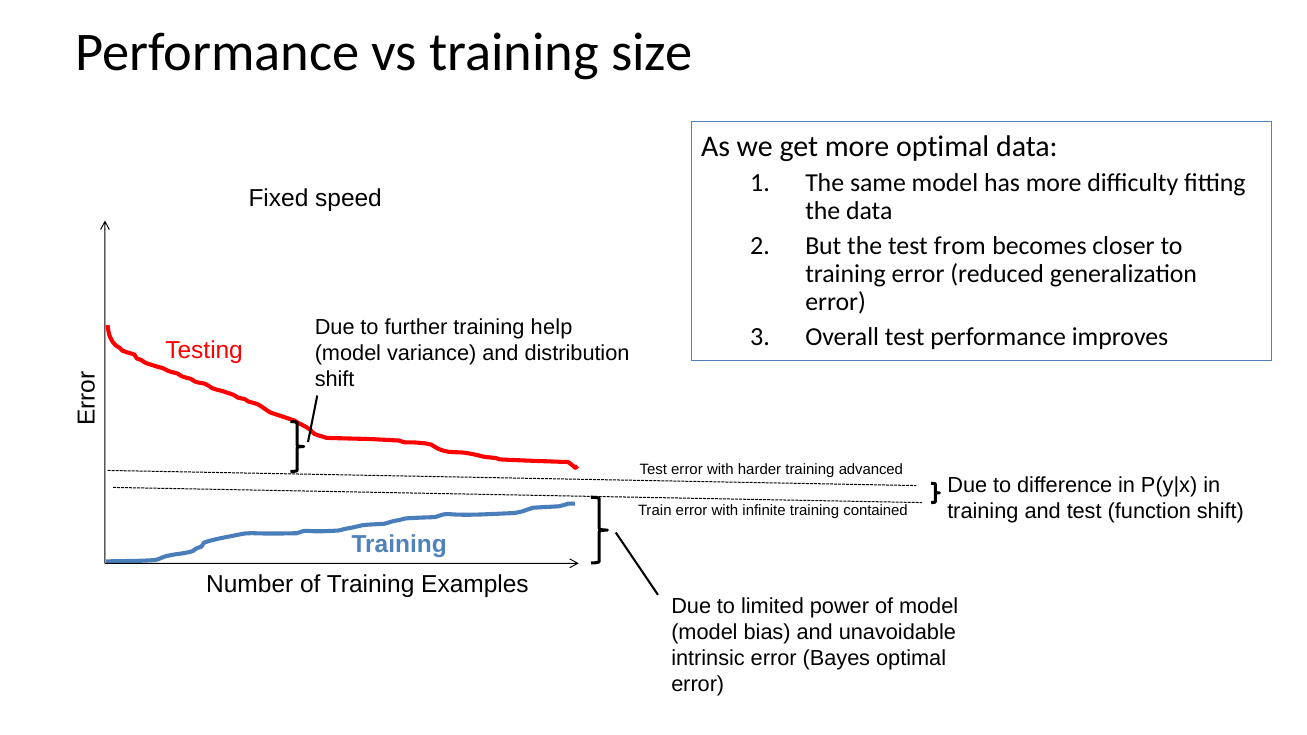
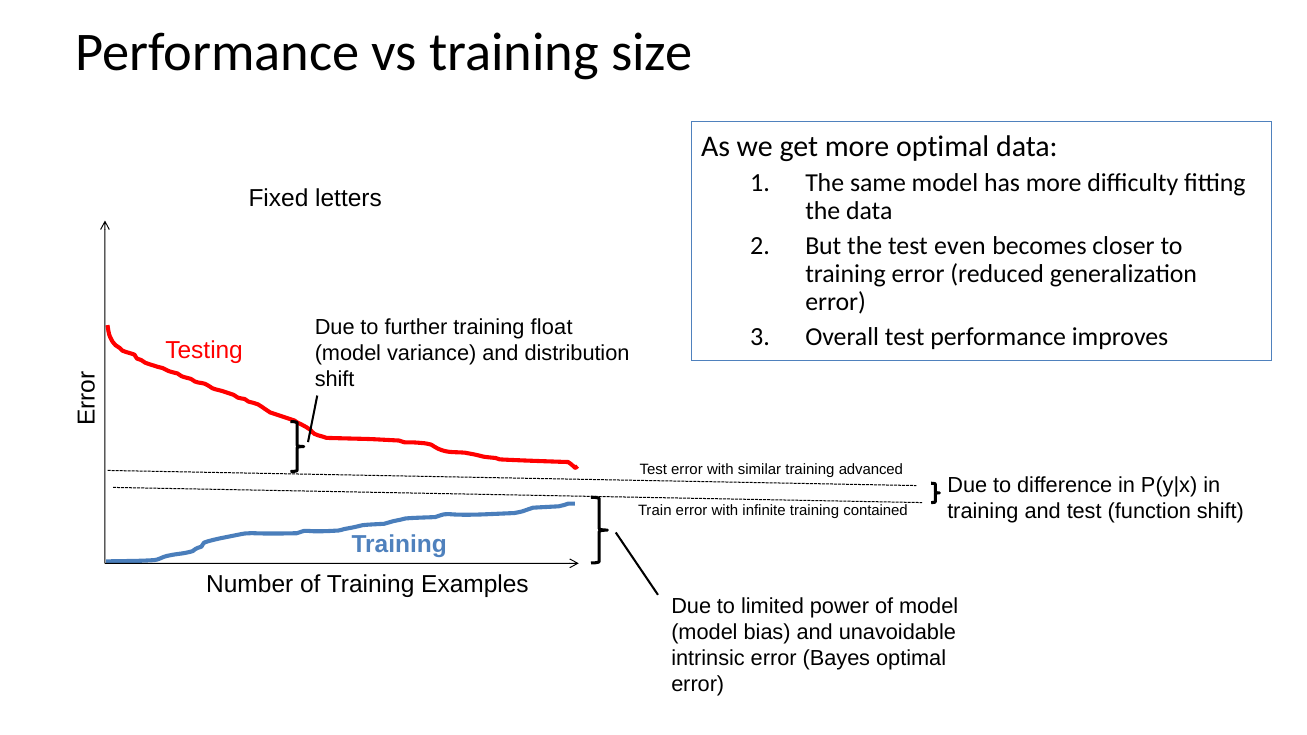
speed: speed -> letters (348, 198)
from: from -> even (960, 246)
help: help -> float (552, 327)
harder: harder -> similar (760, 470)
